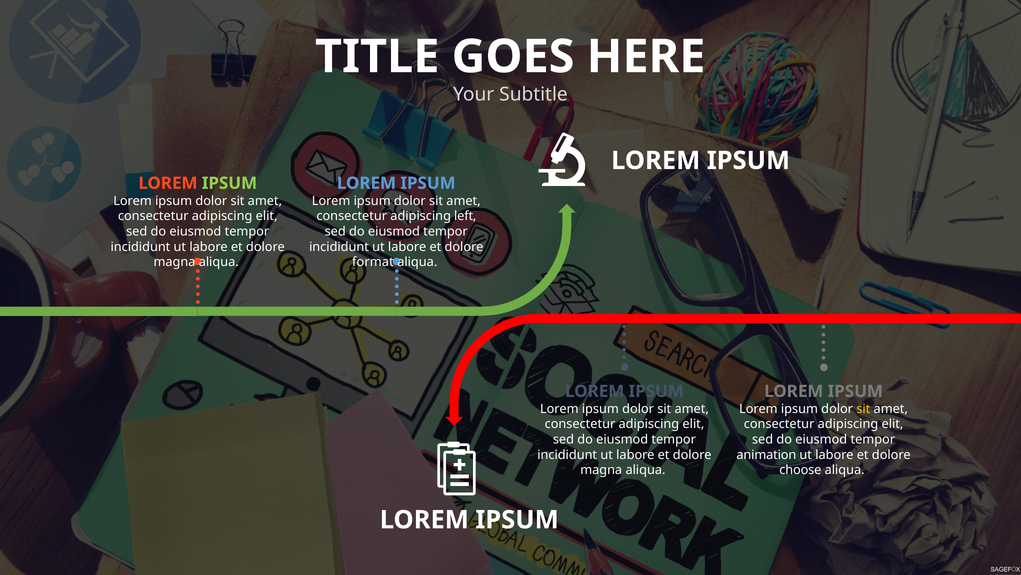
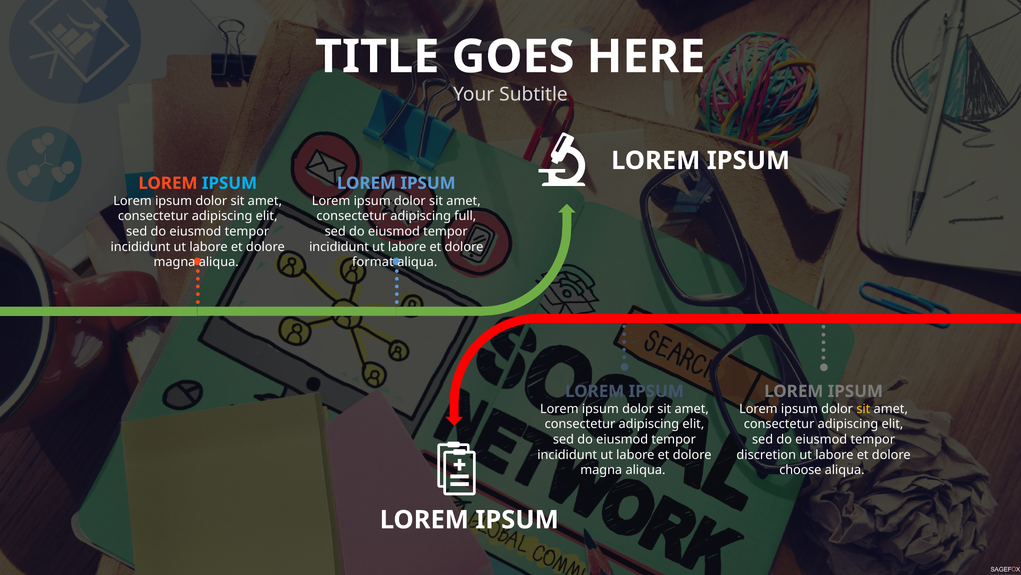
IPSUM colour: light green -> light blue (229, 183)
left: left -> full (465, 216)
animation: animation -> discretion (766, 454)
